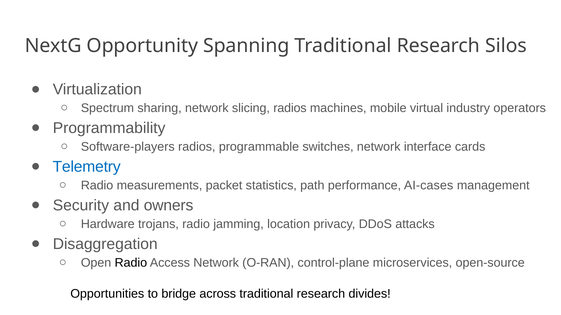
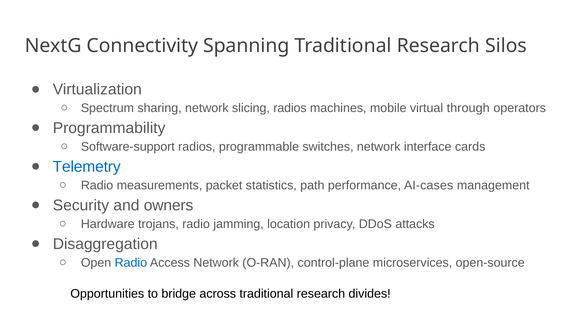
Opportunity: Opportunity -> Connectivity (142, 46)
industry: industry -> through (468, 108)
Software-players: Software-players -> Software-support (128, 147)
Radio colour: black -> blue (131, 263)
